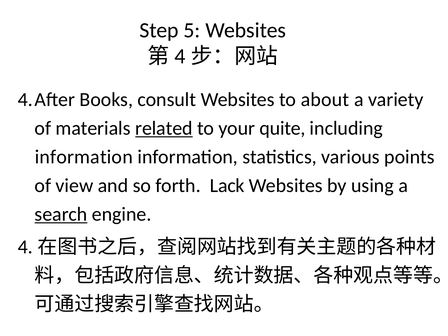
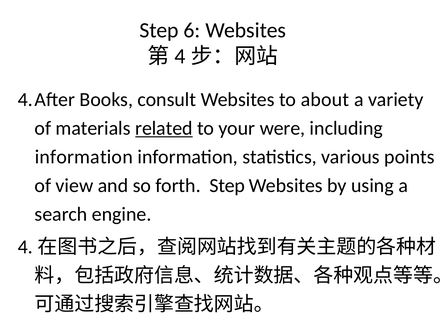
5: 5 -> 6 (192, 30)
quite: quite -> were (282, 128)
forth Lack: Lack -> Step (227, 186)
search underline: present -> none (61, 214)
